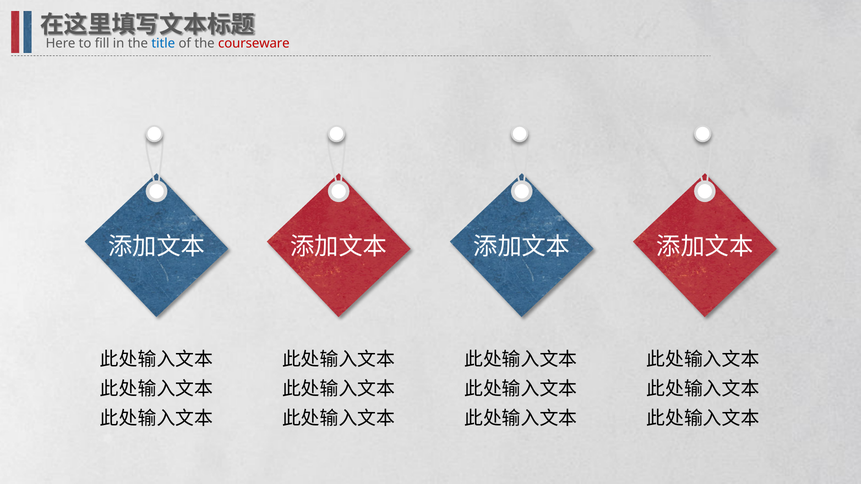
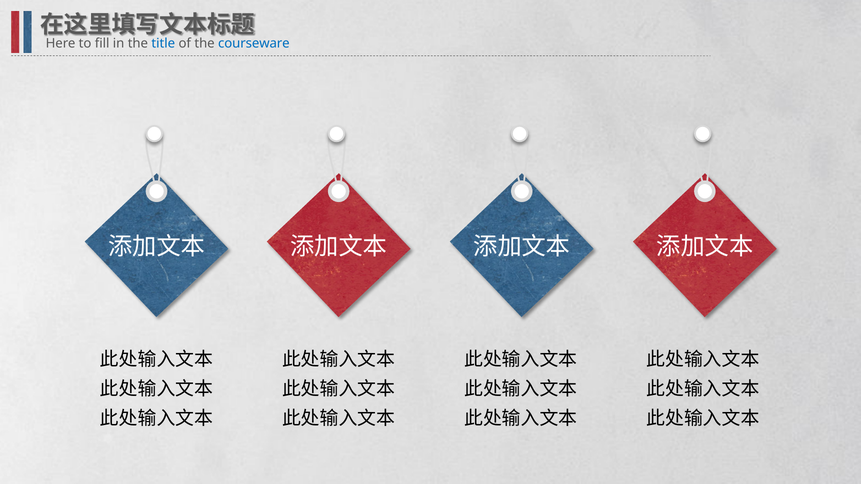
courseware colour: red -> blue (254, 44)
